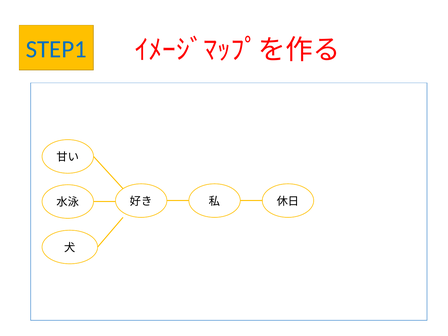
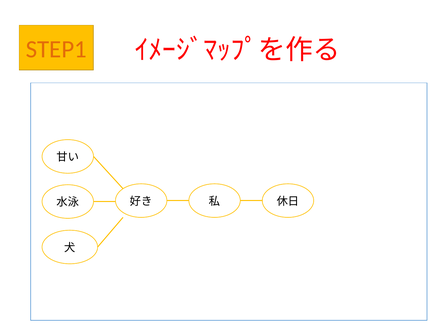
STEP1 colour: blue -> orange (56, 49)
